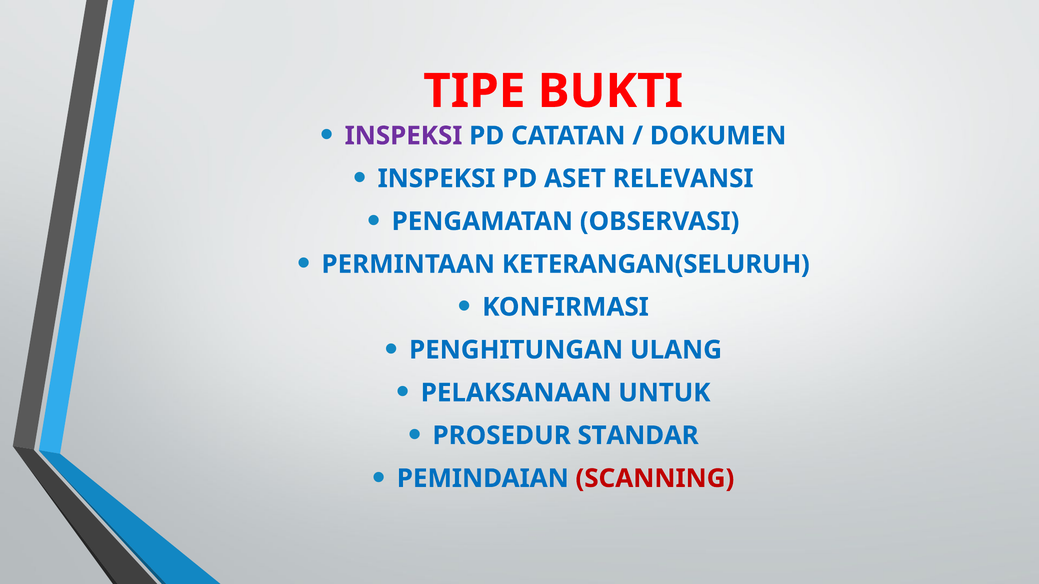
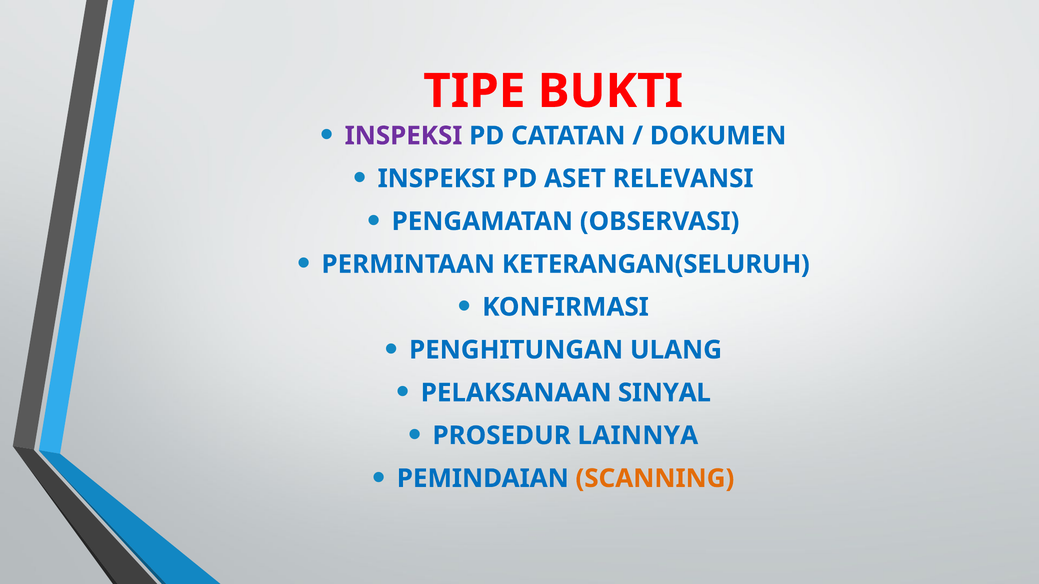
UNTUK: UNTUK -> SINYAL (664, 393)
STANDAR: STANDAR -> LAINNYA (638, 436)
SCANNING colour: red -> orange (655, 479)
